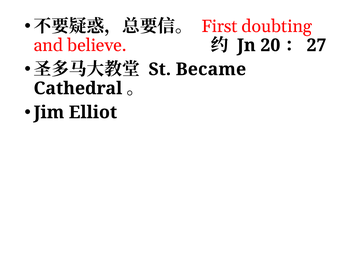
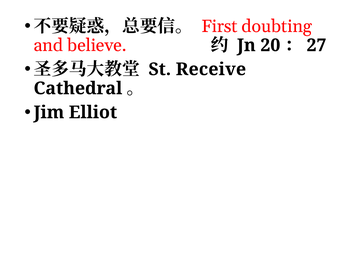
Became: Became -> Receive (211, 69)
